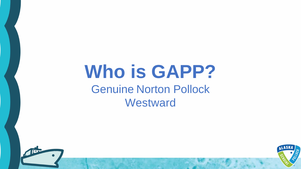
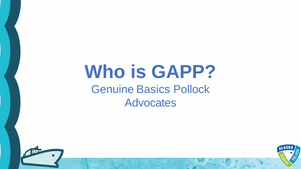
Norton: Norton -> Basics (153, 90)
Westward: Westward -> Advocates (151, 103)
